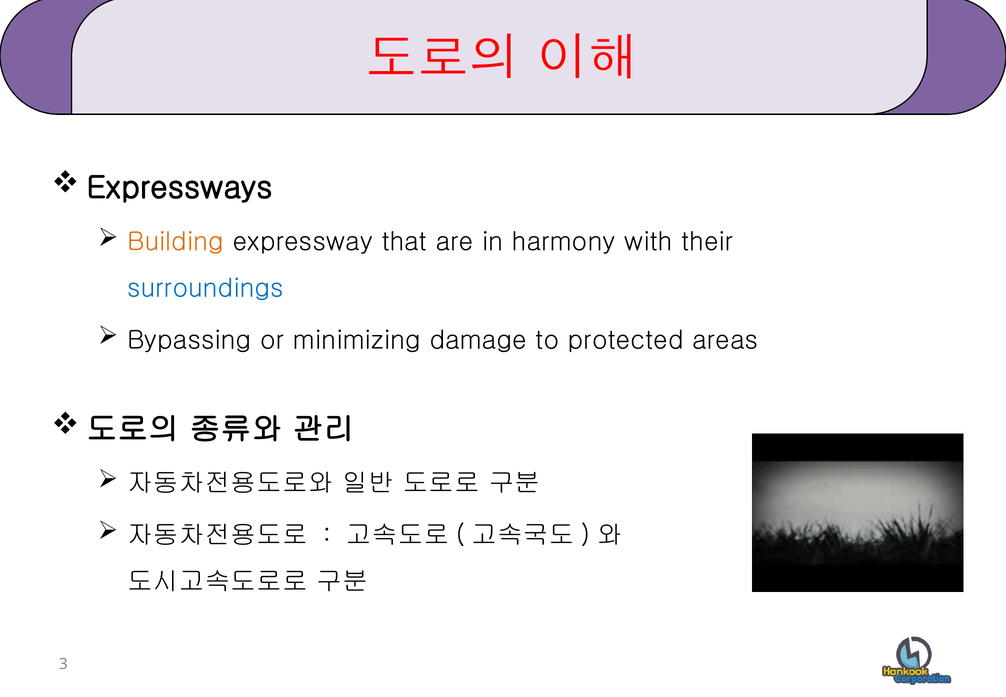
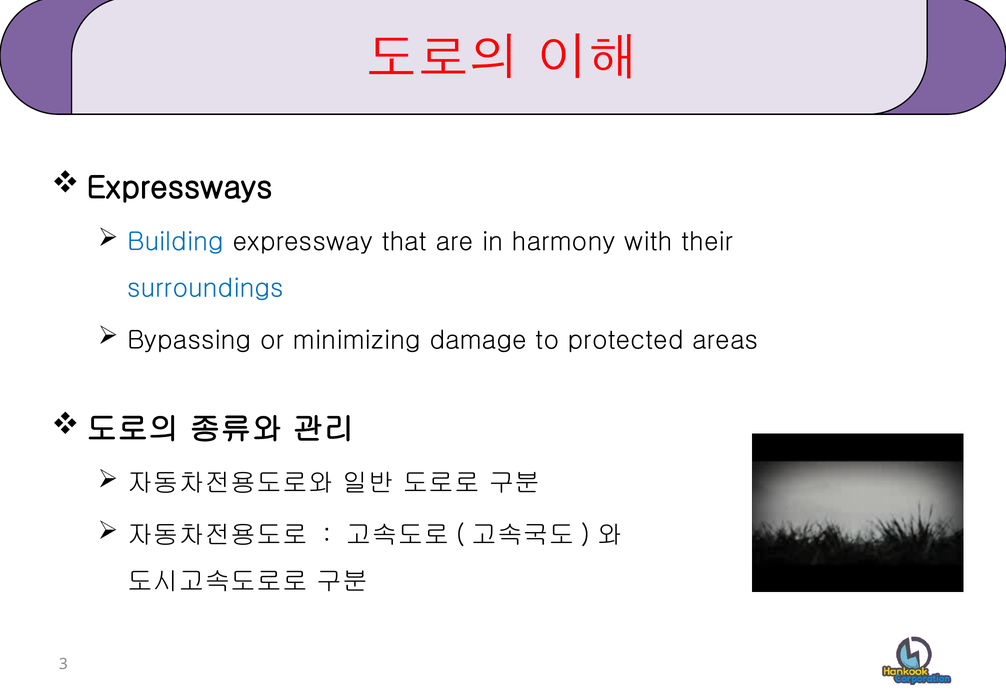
Building colour: orange -> blue (175, 242)
